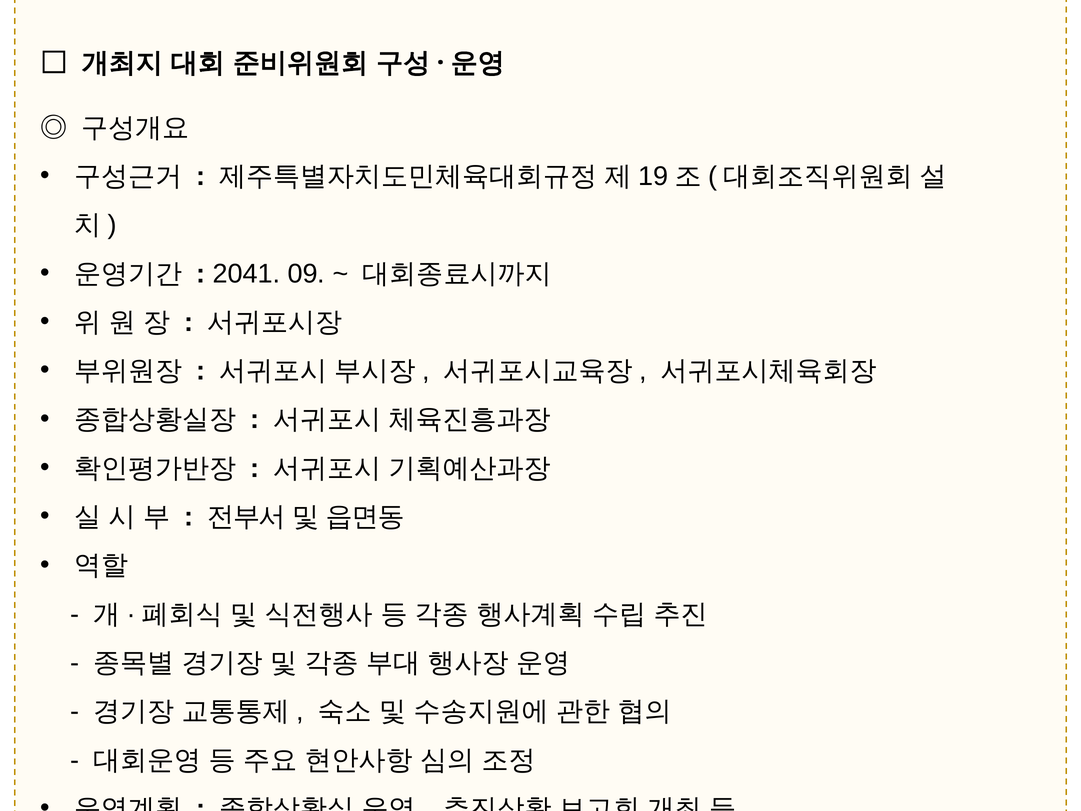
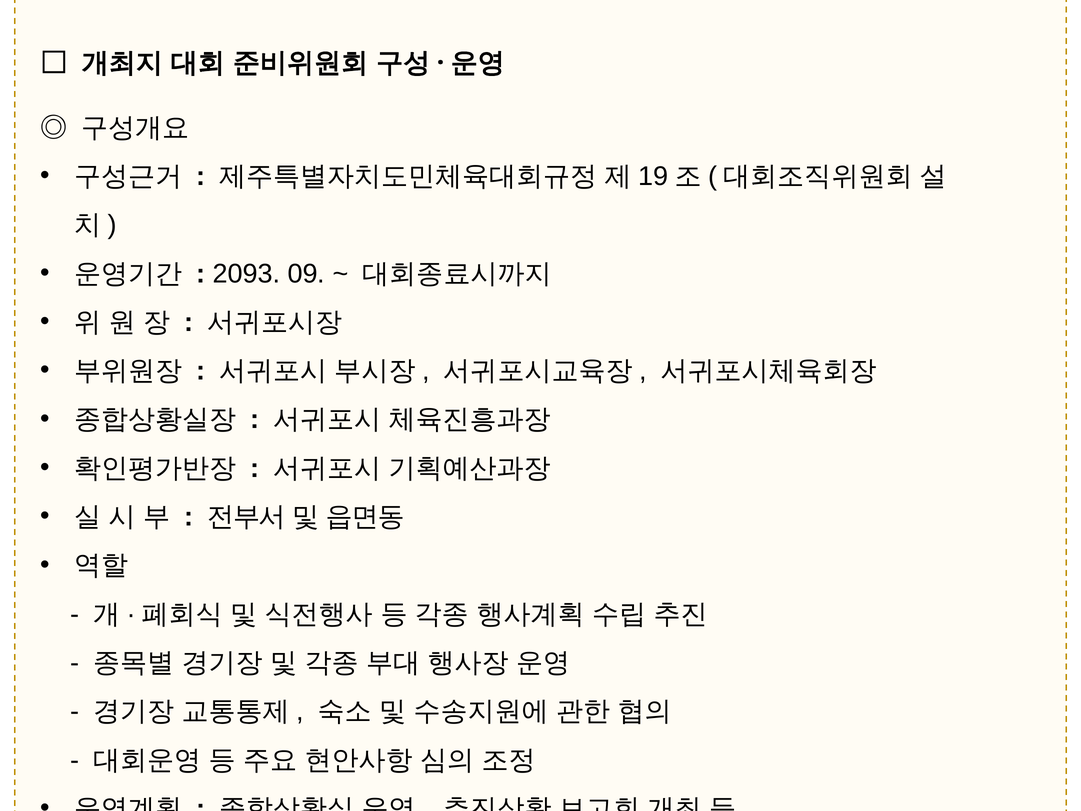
2041: 2041 -> 2093 (246, 274)
